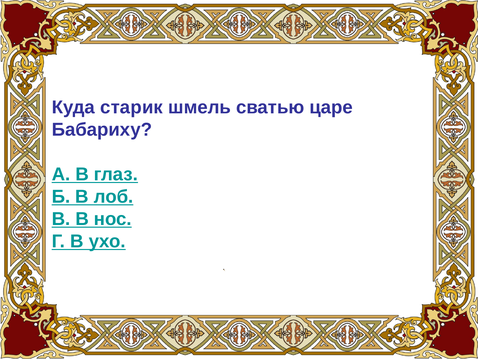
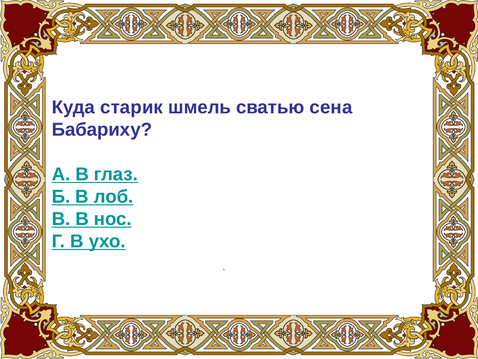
царе: царе -> сена (331, 107)
